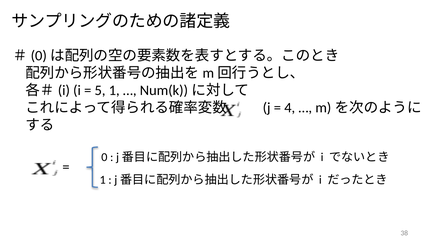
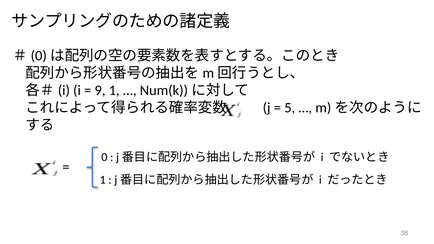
5: 5 -> 9 (100, 91)
4: 4 -> 5 (290, 108)
